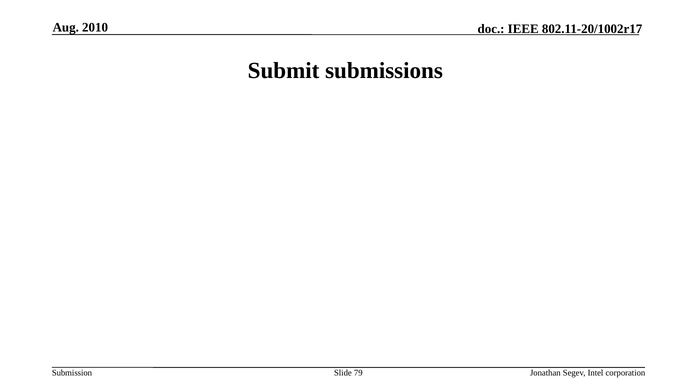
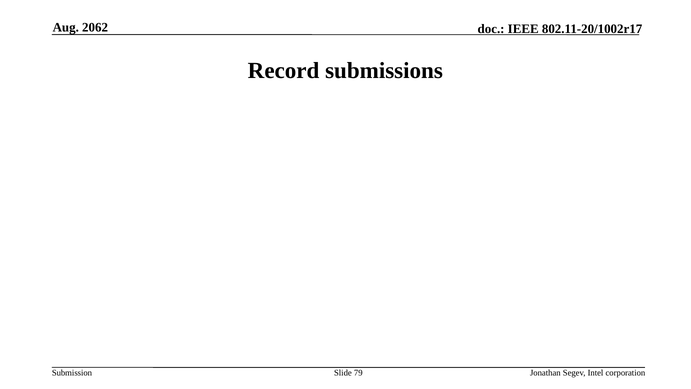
2010: 2010 -> 2062 (95, 27)
Submit: Submit -> Record (284, 71)
